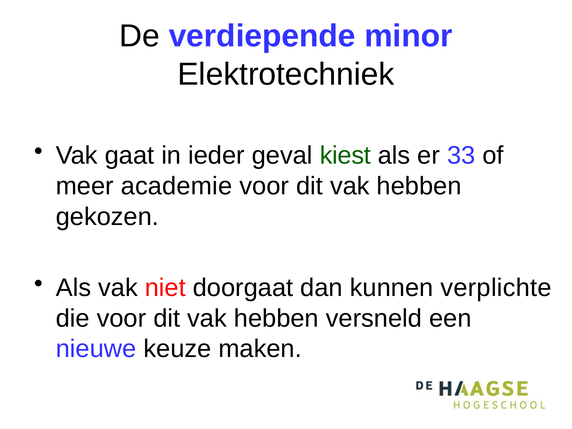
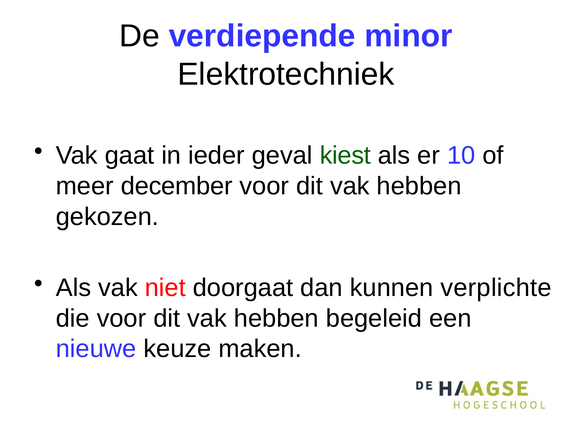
33: 33 -> 10 (461, 156)
academie: academie -> december (177, 186)
versneld: versneld -> begeleid (374, 318)
